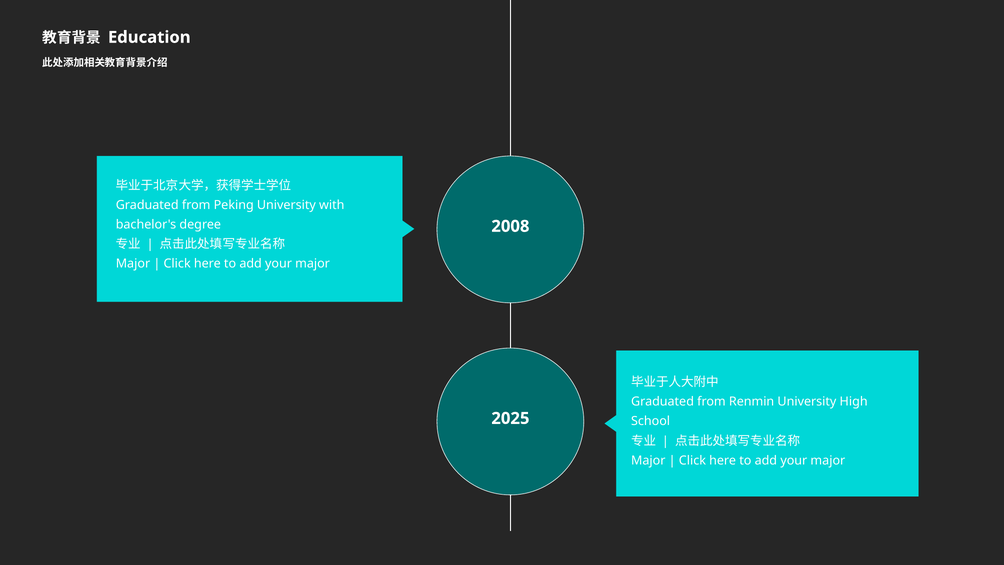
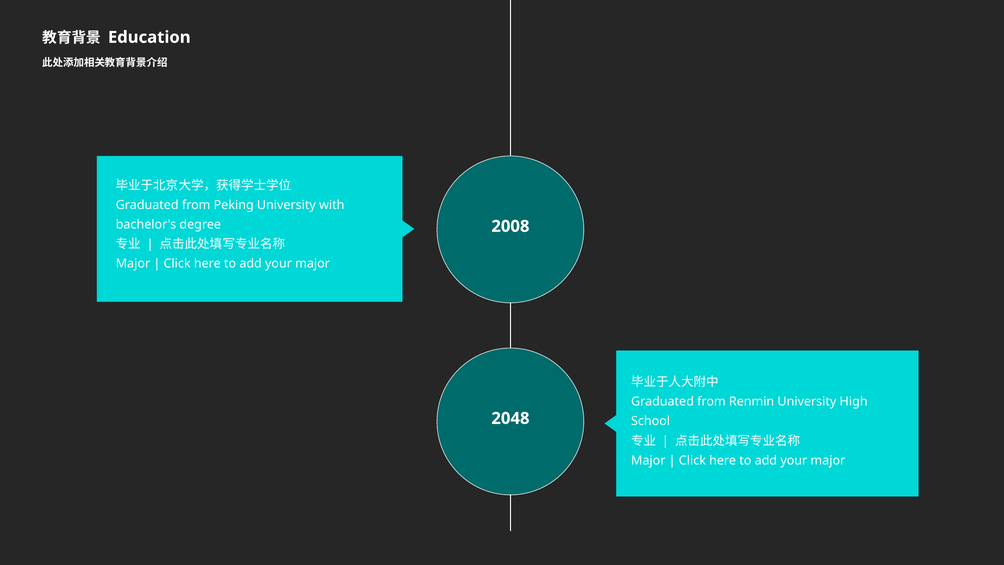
2025: 2025 -> 2048 (510, 418)
